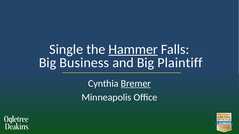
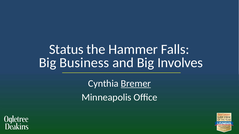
Single: Single -> Status (66, 50)
Hammer underline: present -> none (133, 50)
Plaintiff: Plaintiff -> Involves (180, 63)
